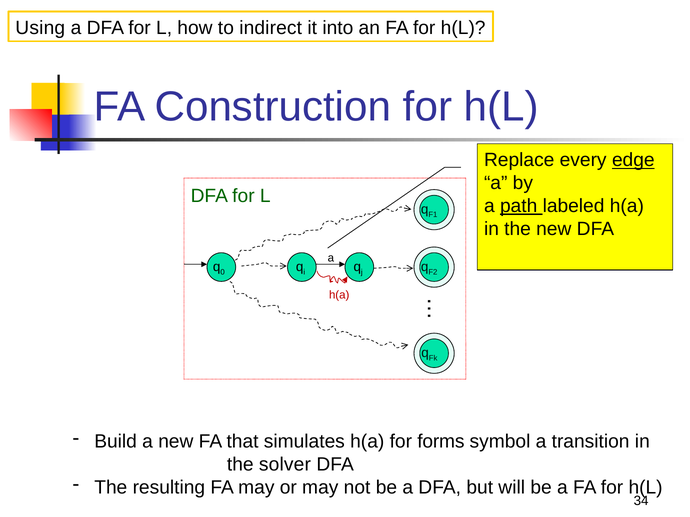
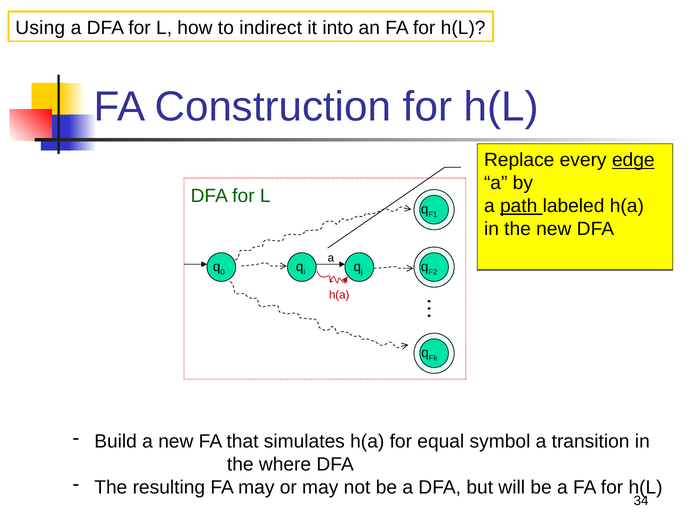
forms: forms -> equal (441, 442)
solver: solver -> where (285, 465)
